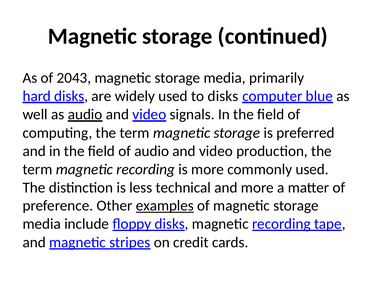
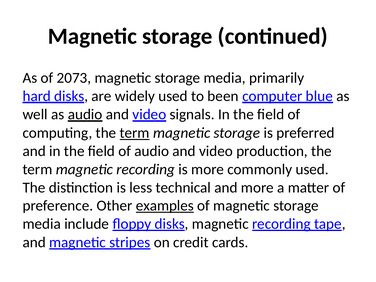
2043: 2043 -> 2073 (74, 78)
to disks: disks -> been (223, 96)
term underline: none -> present (135, 133)
